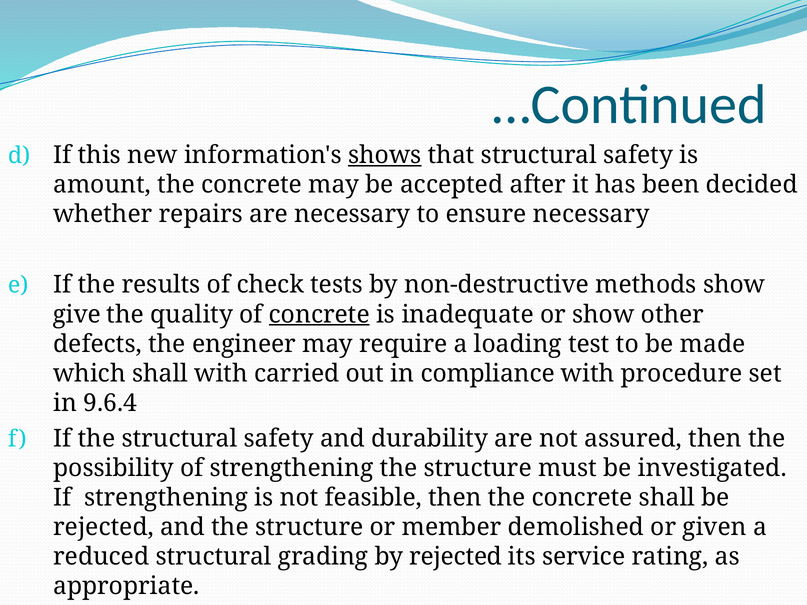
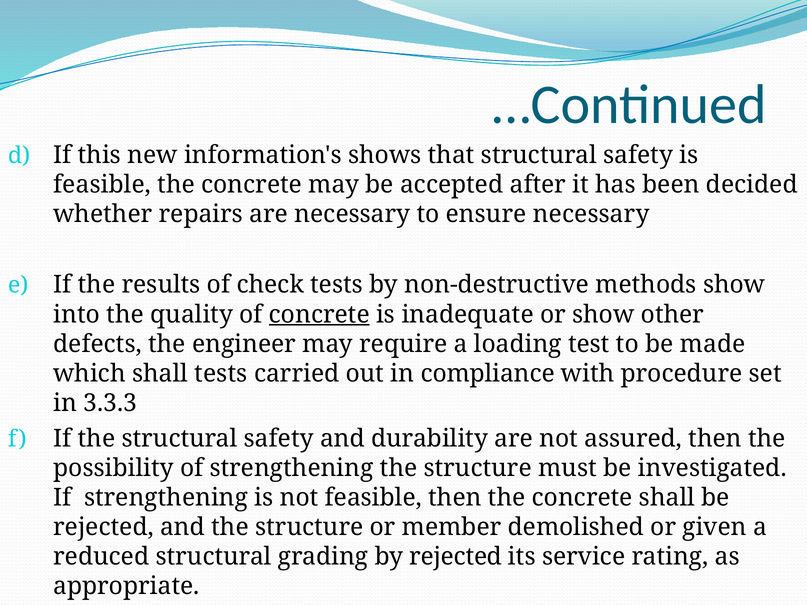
shows underline: present -> none (385, 155)
amount: amount -> feasible (102, 185)
give: give -> into (77, 315)
shall with: with -> tests (221, 374)
9.6.4: 9.6.4 -> 3.3.3 (110, 403)
